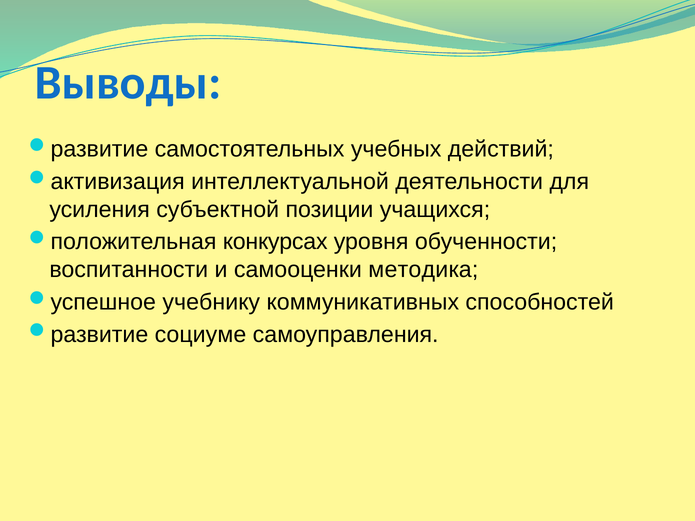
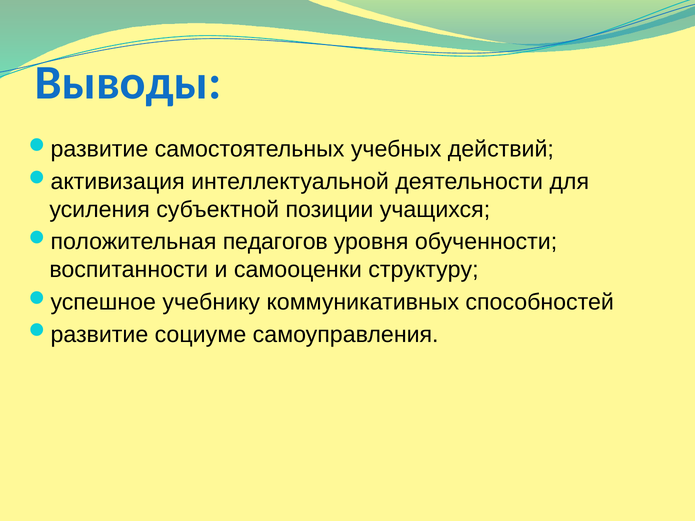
конкурсах: конкурсах -> педагогов (275, 242)
методика: методика -> структуру (423, 270)
